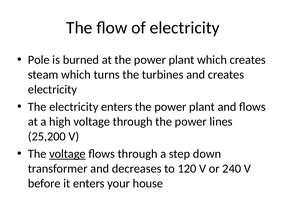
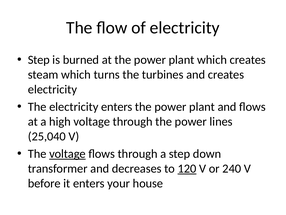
Pole: Pole -> Step (39, 60)
25,200: 25,200 -> 25,040 (47, 136)
120 underline: none -> present (187, 168)
